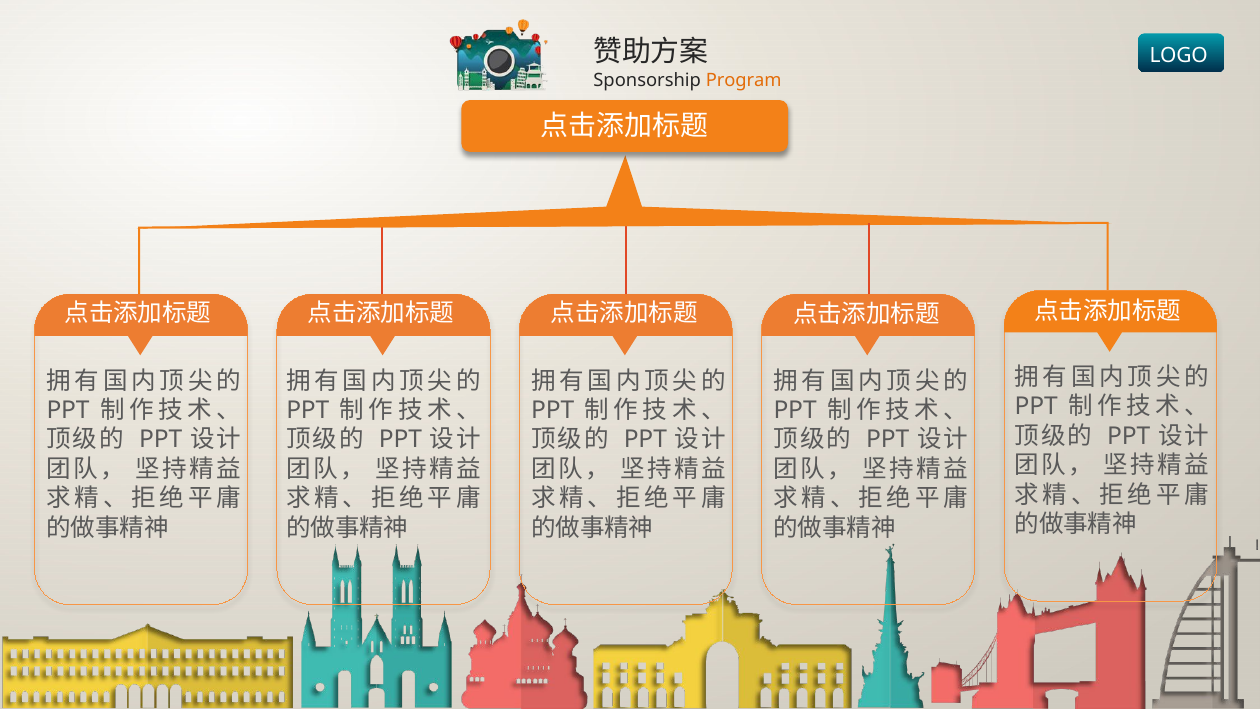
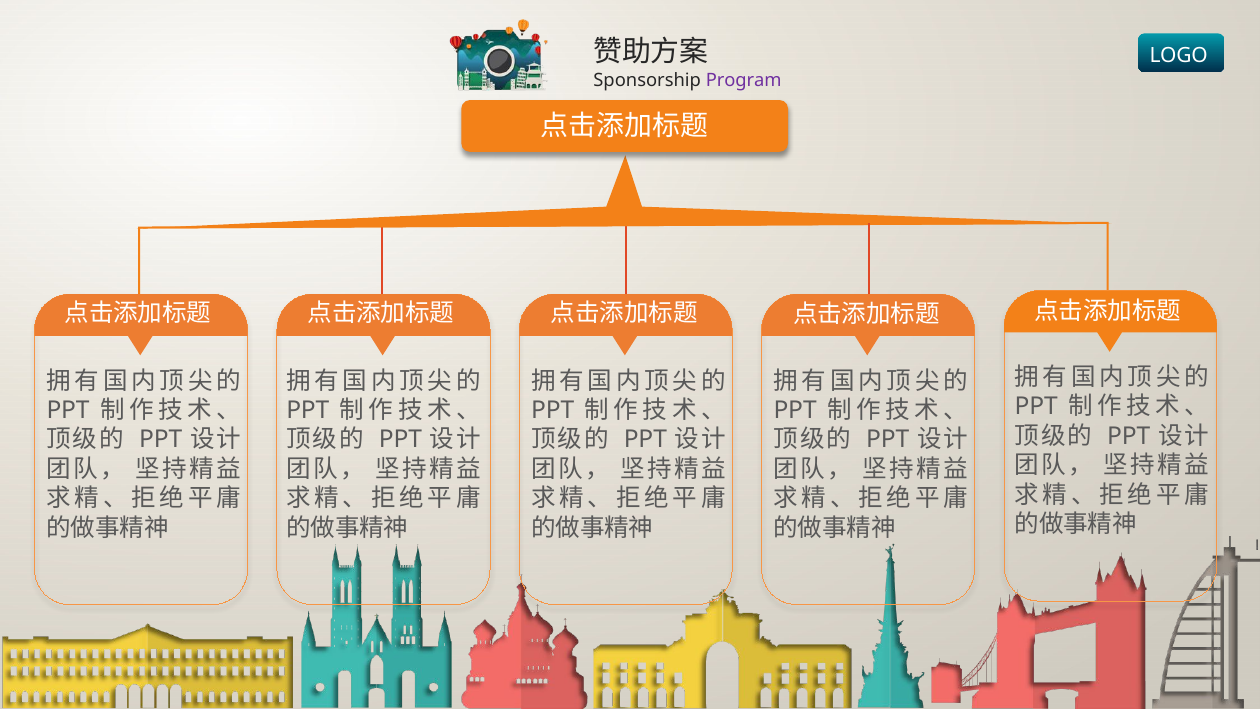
Program colour: orange -> purple (744, 81)
